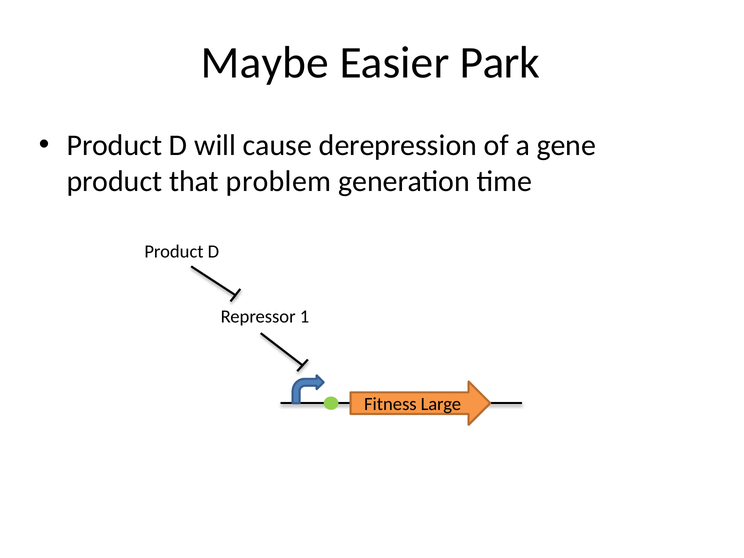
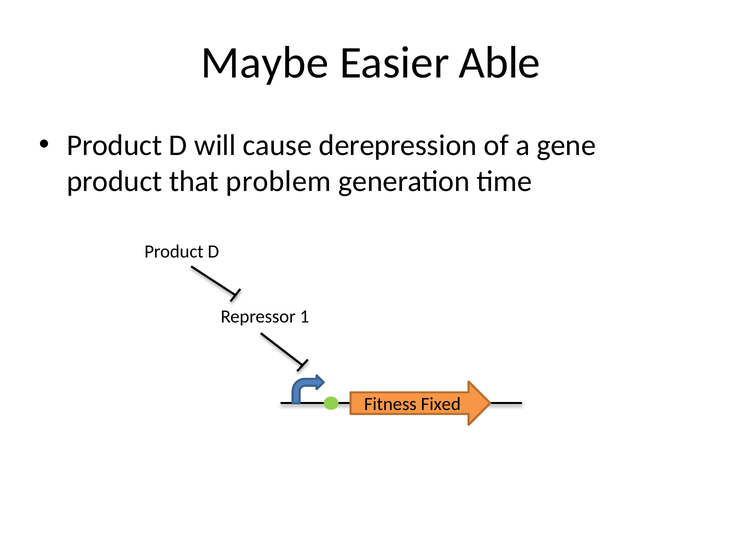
Park: Park -> Able (500, 63)
Large: Large -> Fixed (441, 404)
